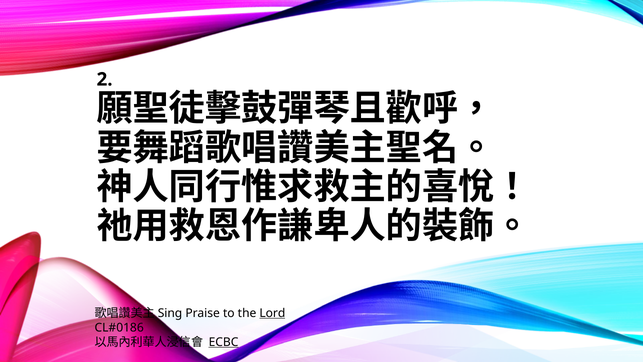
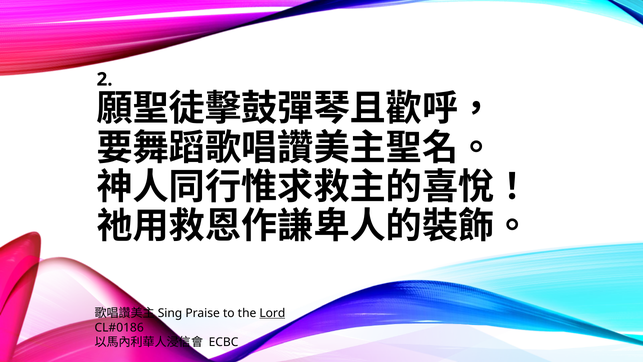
ECBC underline: present -> none (224, 342)
